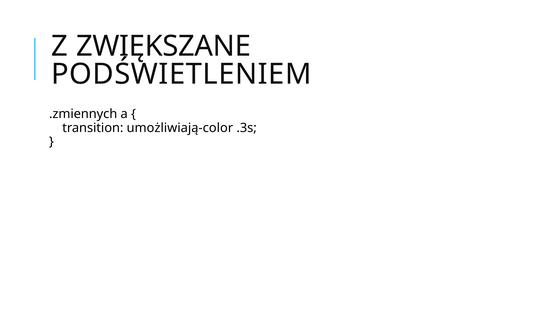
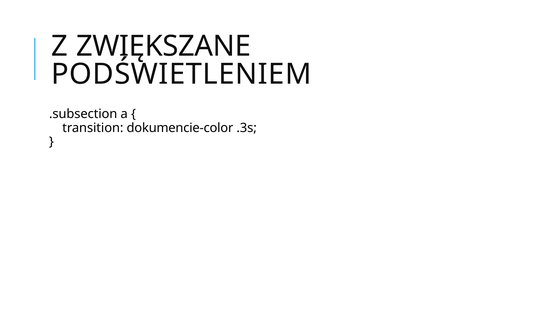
.zmiennych: .zmiennych -> .subsection (83, 114)
umożliwiają-color: umożliwiają-color -> dokumencie-color (180, 128)
